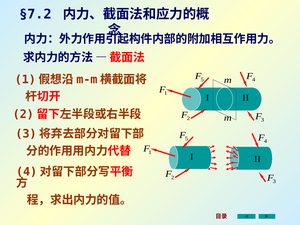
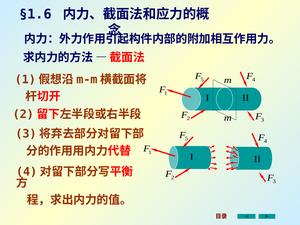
§7.2: §7.2 -> §1.6 (35, 14)
